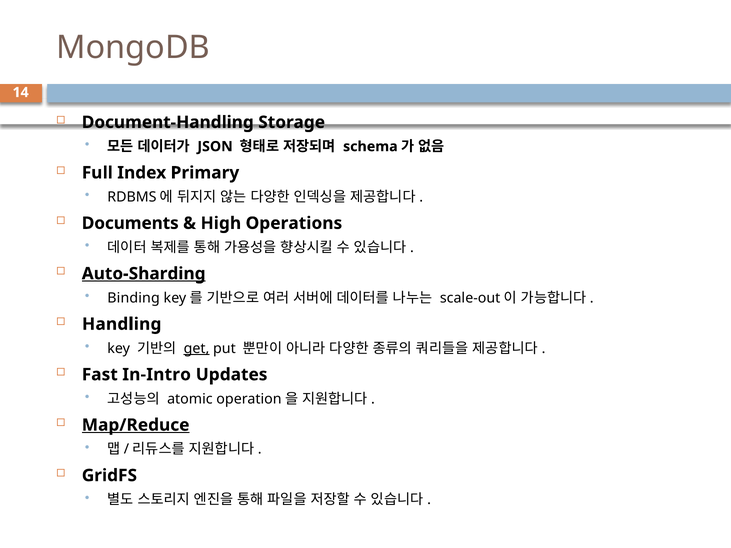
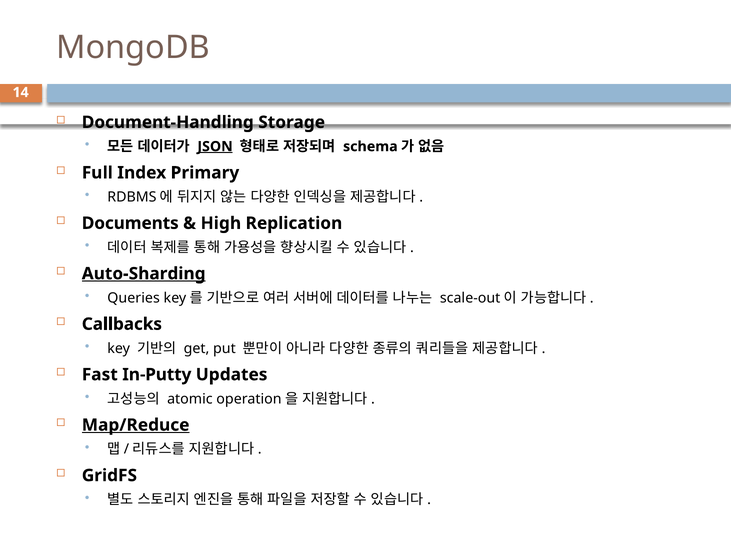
JSON underline: none -> present (215, 147)
Operations: Operations -> Replication (294, 223)
Binding: Binding -> Queries (134, 298)
Handling: Handling -> Callbacks (122, 324)
get underline: present -> none (197, 349)
In-Intro: In-Intro -> In-Putty (157, 375)
